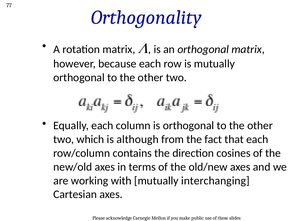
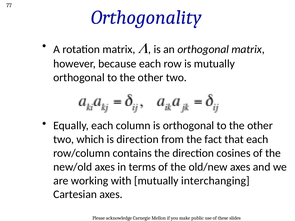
is although: although -> direction (138, 140)
